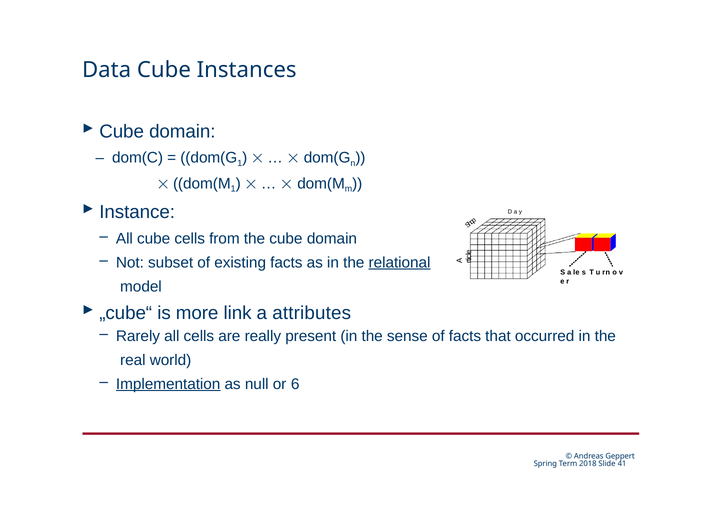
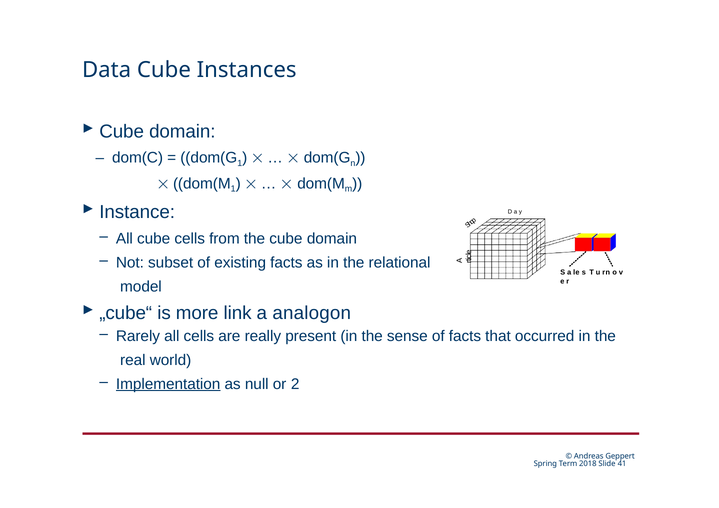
relational underline: present -> none (400, 263)
attributes: attributes -> analogon (312, 314)
6: 6 -> 2 (295, 384)
